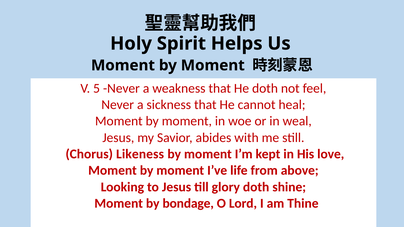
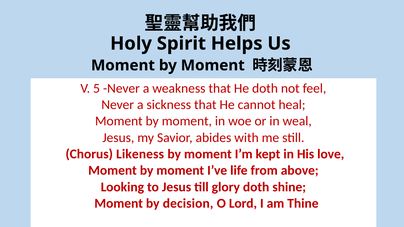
bondage: bondage -> decision (188, 204)
